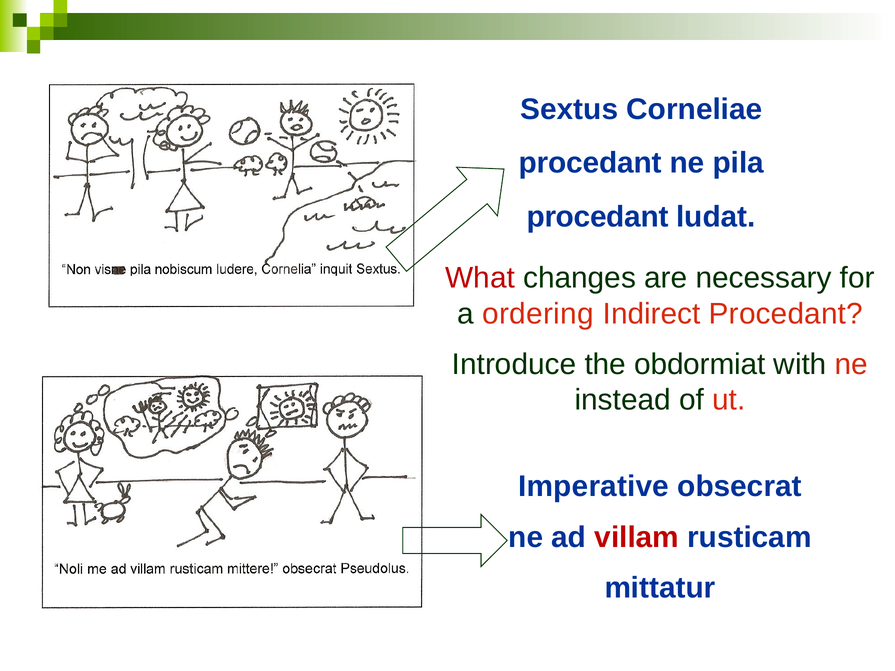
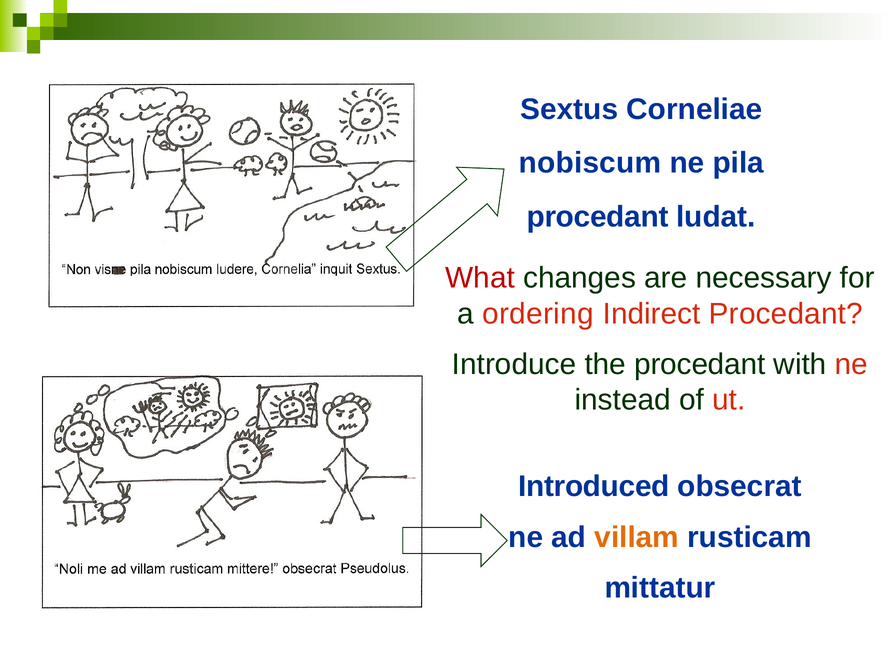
procedant: procedant -> nobiscum (590, 163)
the obdormiat: obdormiat -> procedant (700, 365)
Imperative: Imperative -> Introduced (594, 487)
villam colour: red -> orange (637, 537)
